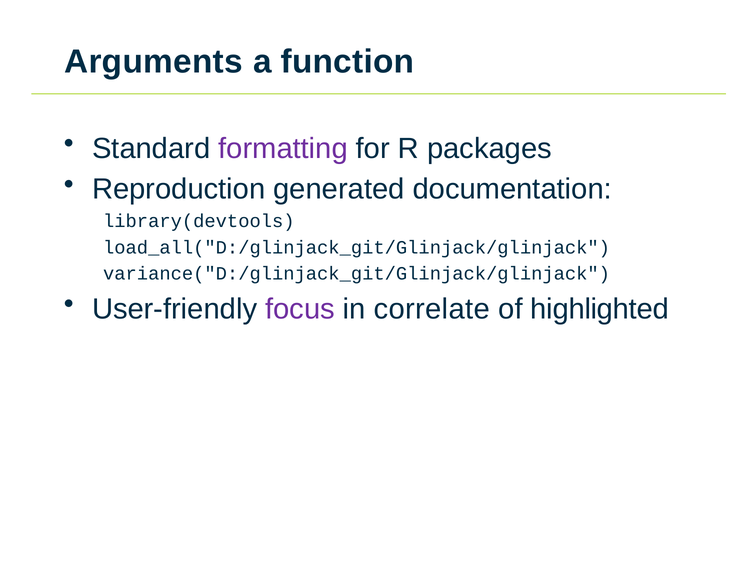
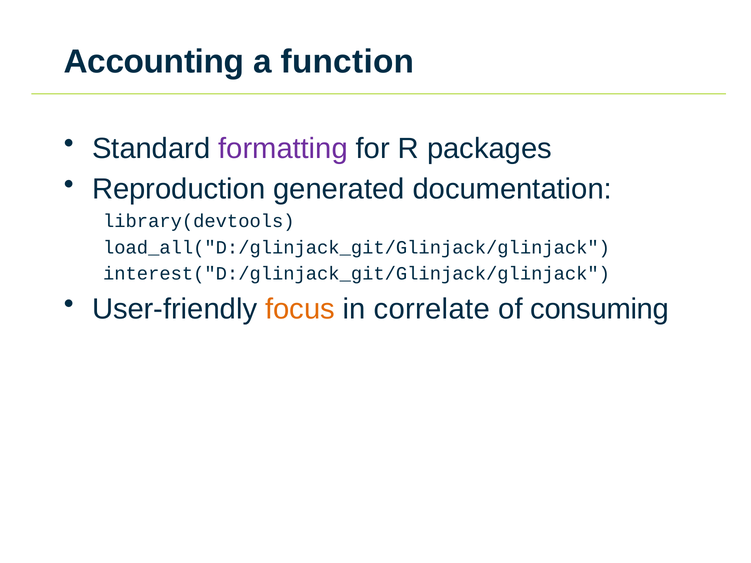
Arguments: Arguments -> Accounting (154, 62)
variance("D:/glinjack_git/Glinjack/glinjack: variance("D:/glinjack_git/Glinjack/glinjack -> interest("D:/glinjack_git/Glinjack/glinjack (357, 274)
focus colour: purple -> orange (300, 309)
highlighted: highlighted -> consuming (600, 309)
